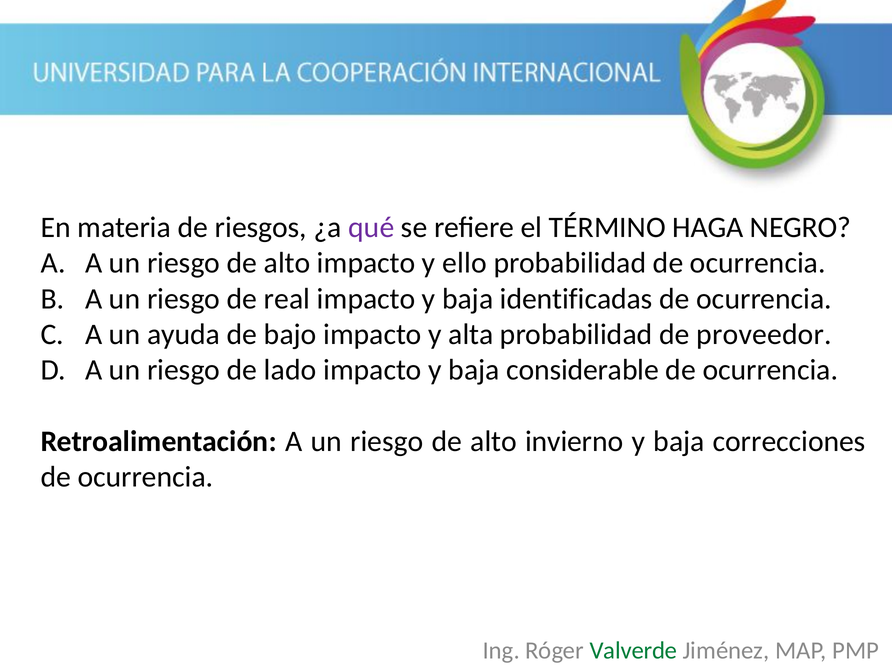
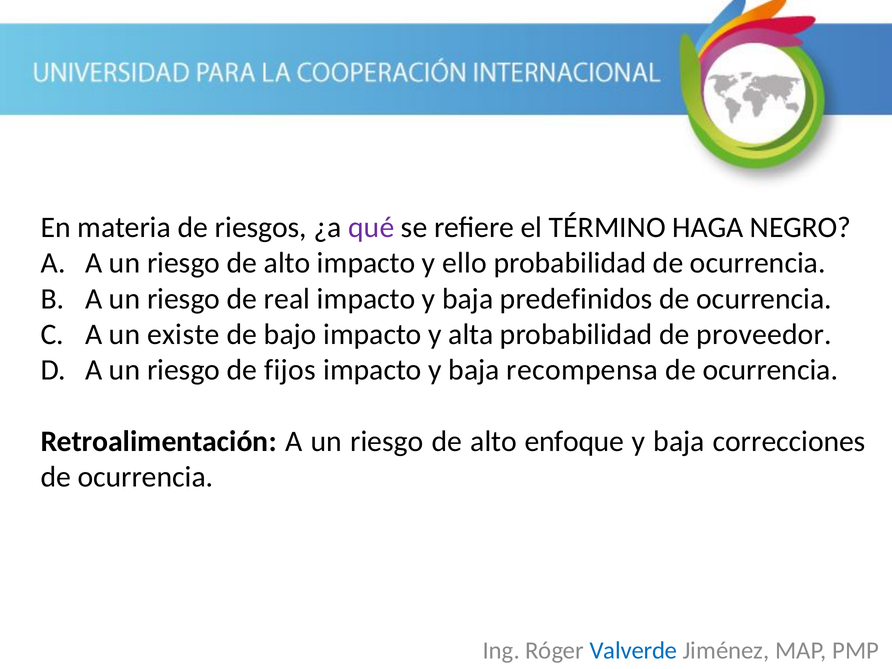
identificadas: identificadas -> predefinidos (576, 299)
ayuda: ayuda -> existe (183, 334)
lado: lado -> fijos (290, 370)
considerable: considerable -> recompensa (582, 370)
invierno: invierno -> enfoque (574, 441)
Valverde colour: green -> blue (633, 651)
